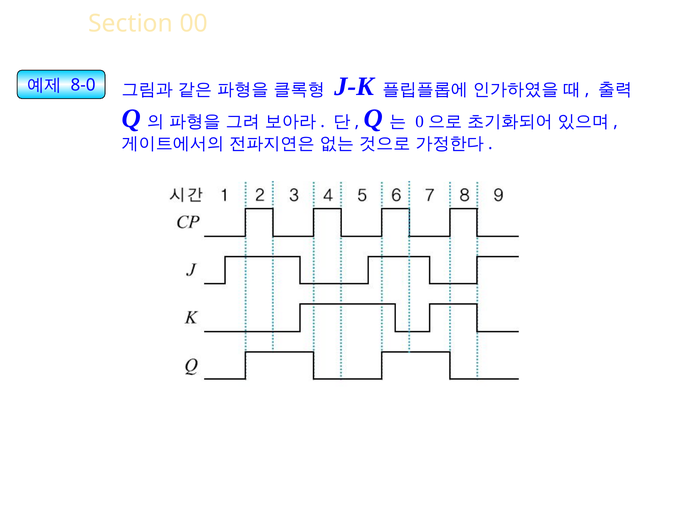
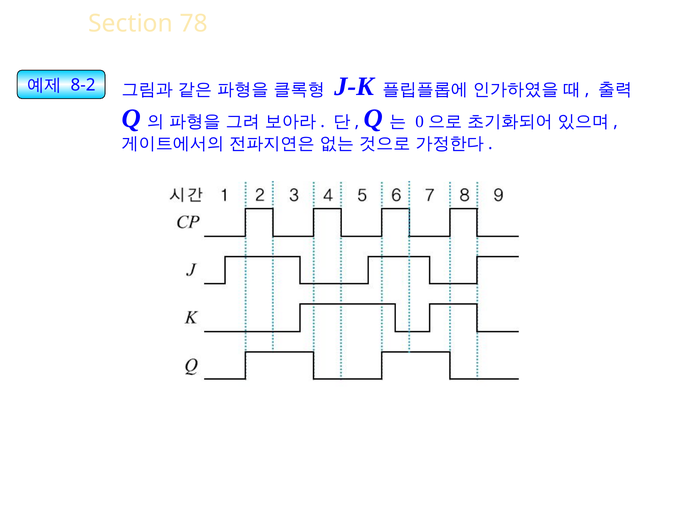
00: 00 -> 78 (194, 23)
8-0: 8-0 -> 8-2 (83, 85)
